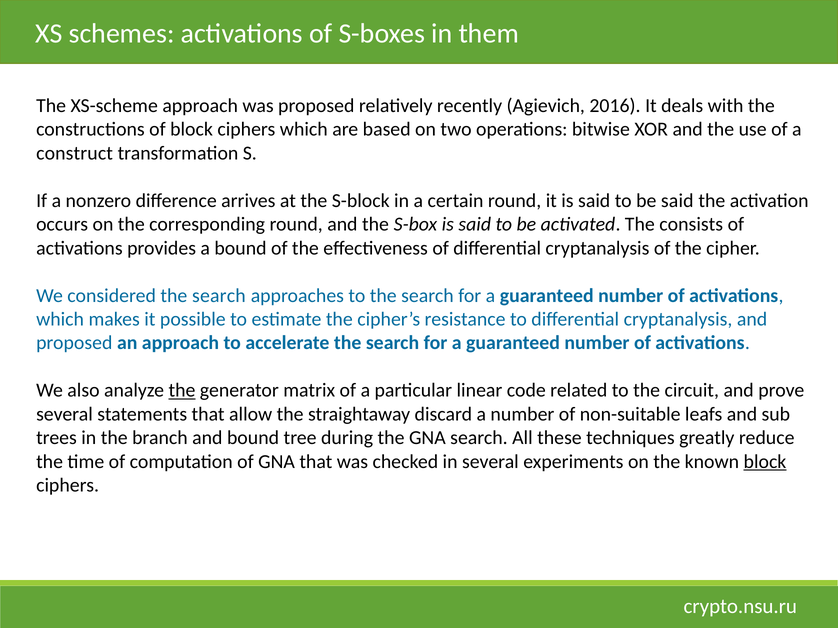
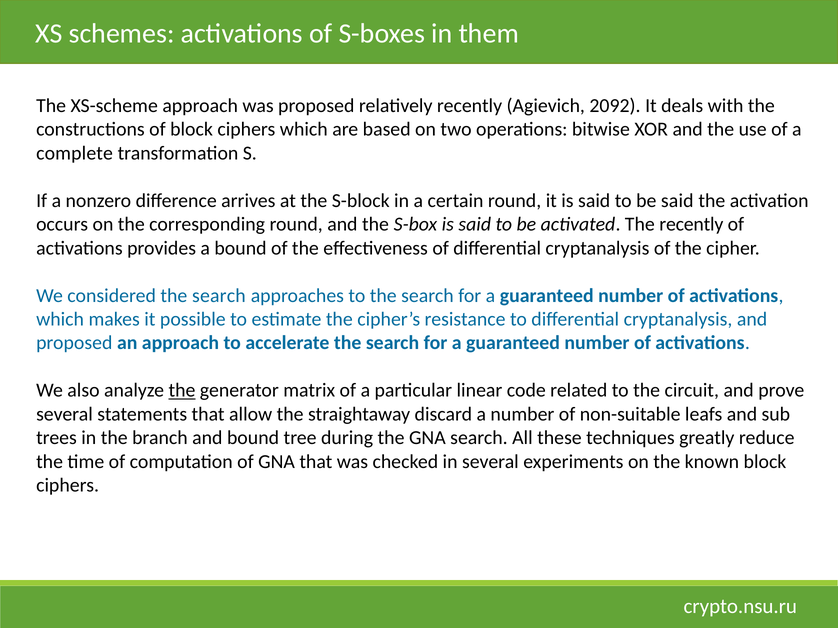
2016: 2016 -> 2092 (615, 106)
construct: construct -> complete (75, 153)
The consists: consists -> recently (691, 224)
block underline: present -> none (765, 462)
